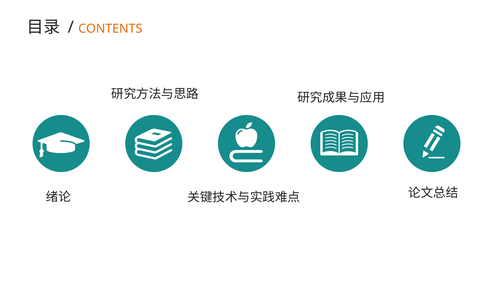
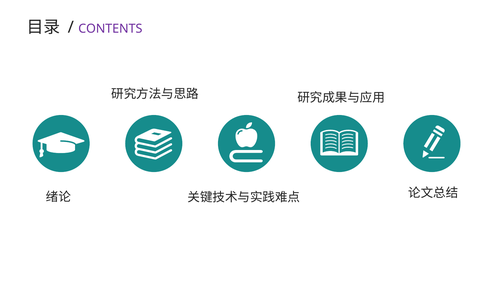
CONTENTS colour: orange -> purple (110, 29)
